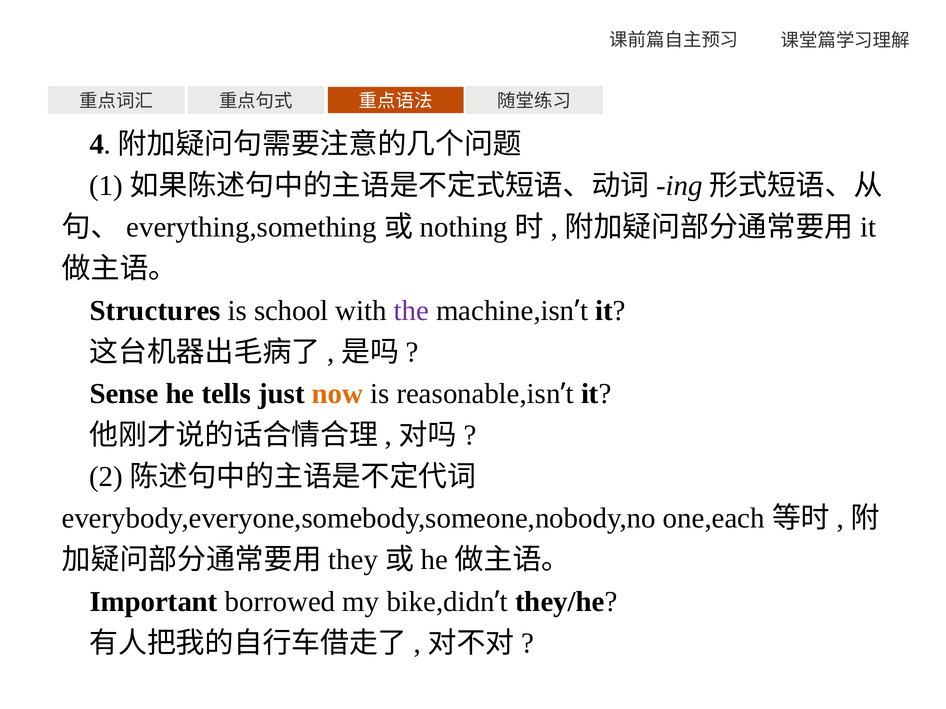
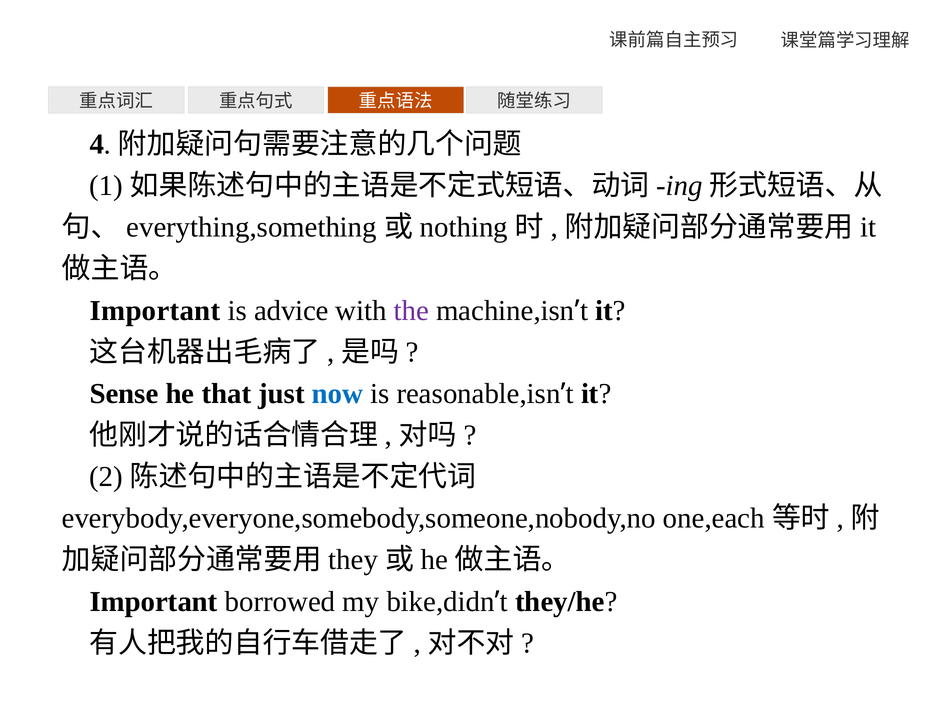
Structures: Structures -> Important (155, 311)
school: school -> advice (291, 311)
tells: tells -> that (226, 394)
now colour: orange -> blue (337, 394)
